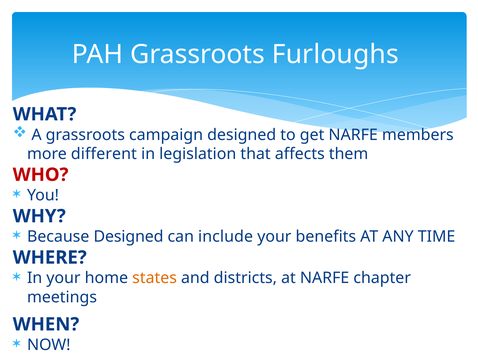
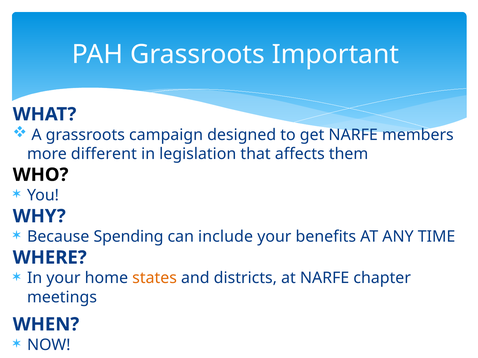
Furloughs: Furloughs -> Important (335, 54)
WHO colour: red -> black (41, 175)
Because Designed: Designed -> Spending (129, 237)
